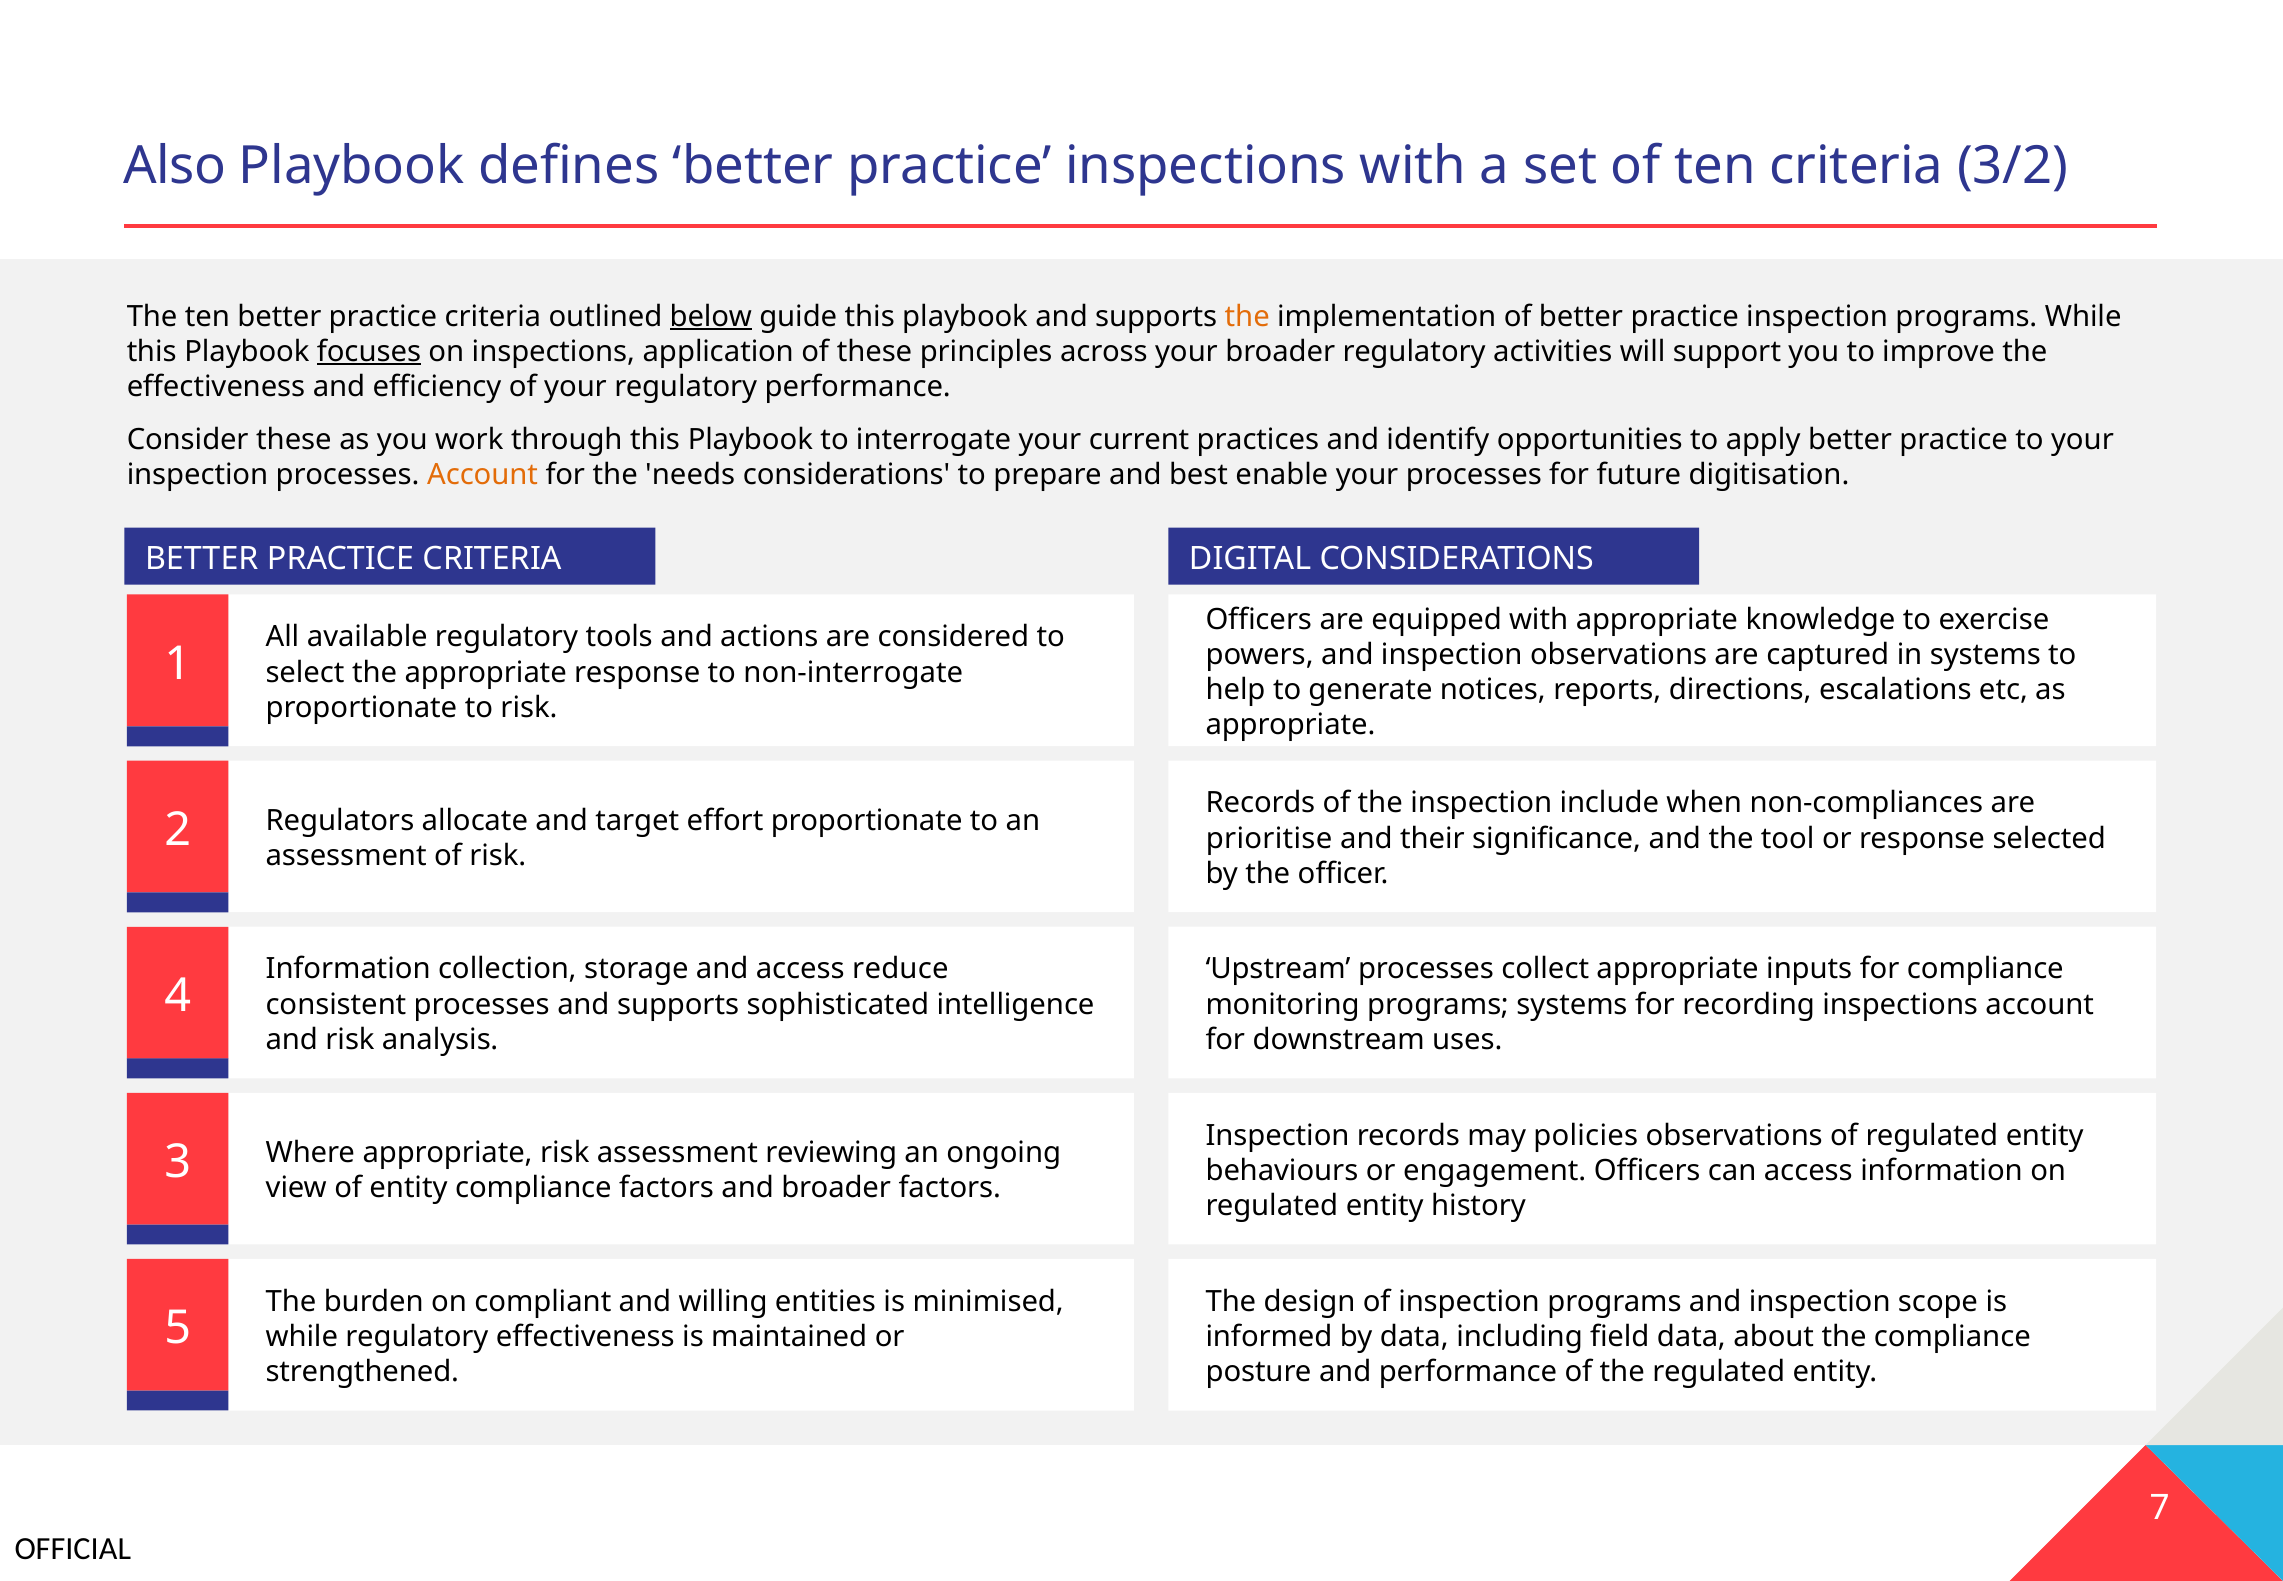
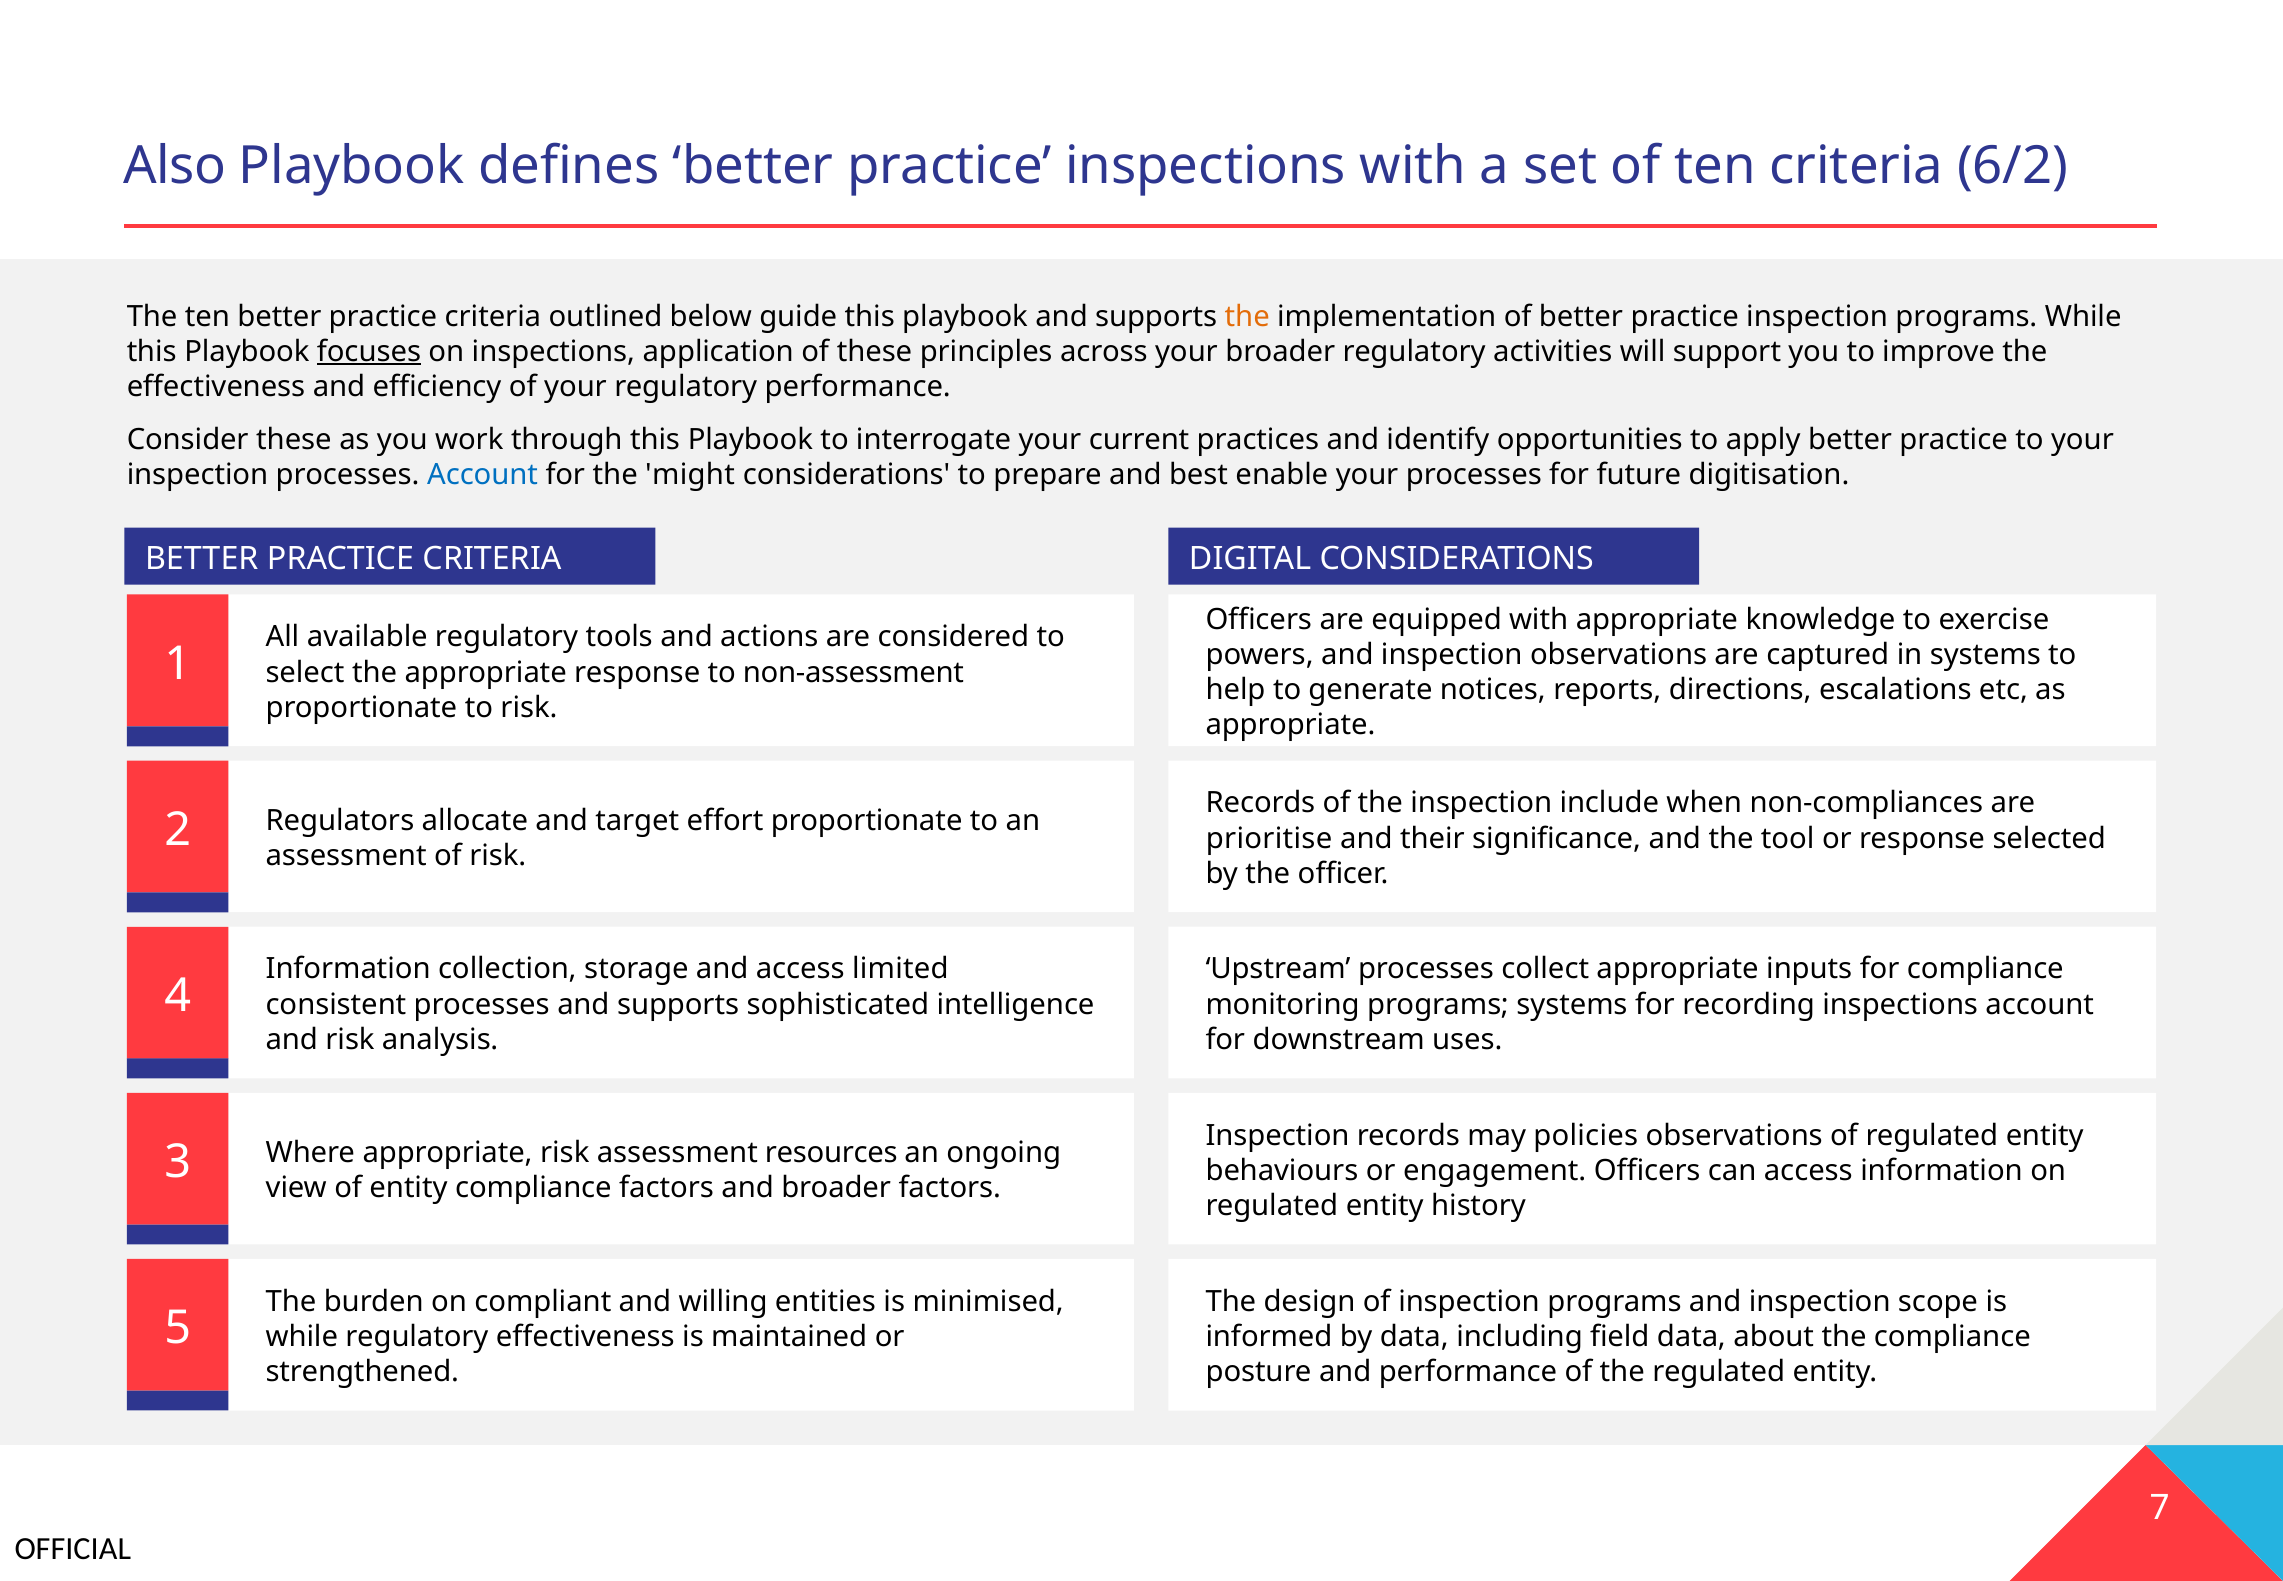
3/2: 3/2 -> 6/2 (2013, 166)
below underline: present -> none (711, 316)
Account colour: orange -> blue (483, 475)
needs: needs -> might (690, 475)
non-interrogate: non-interrogate -> non-assessment (853, 672)
reduce: reduce -> limited (900, 969)
reviewing: reviewing -> resources (831, 1153)
